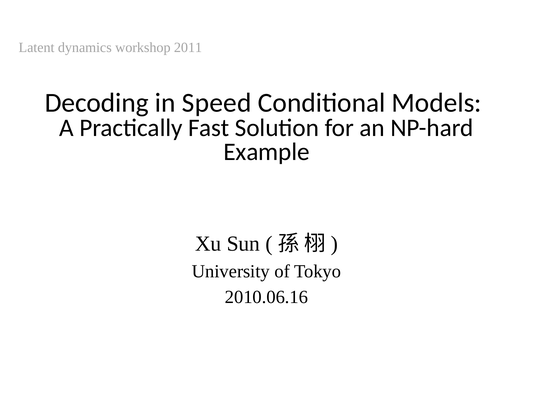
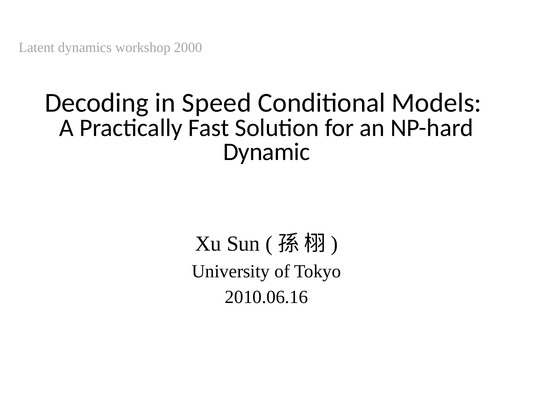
2011: 2011 -> 2000 (188, 48)
Example: Example -> Dynamic (267, 152)
